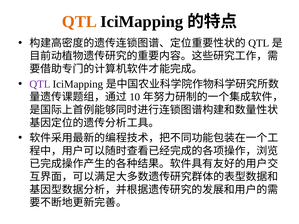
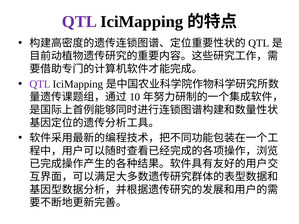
QTL colour: orange -> purple (80, 22)
